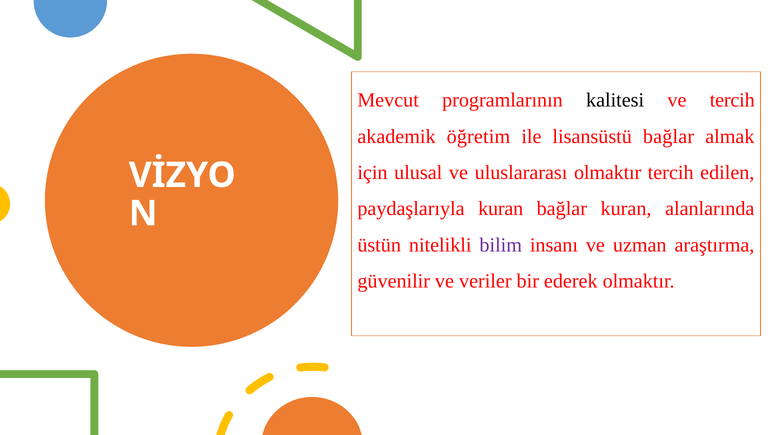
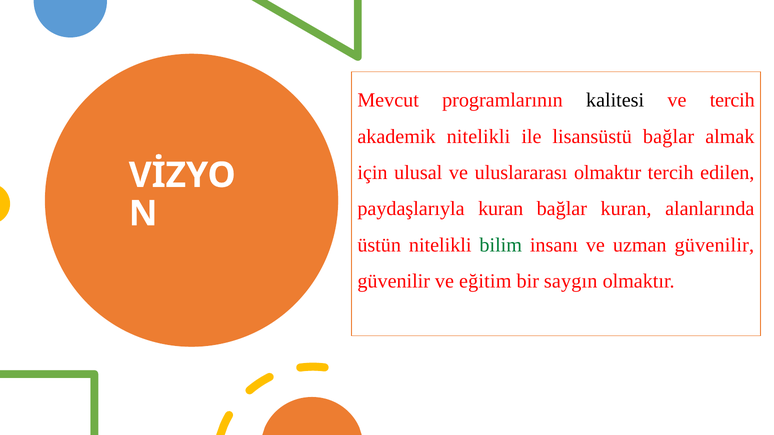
akademik öğretim: öğretim -> nitelikli (478, 137)
bilim colour: purple -> green (501, 245)
uzman araştırma: araştırma -> güvenilir (714, 245)
veriler: veriler -> eğitim (485, 281)
ederek: ederek -> saygın (571, 281)
